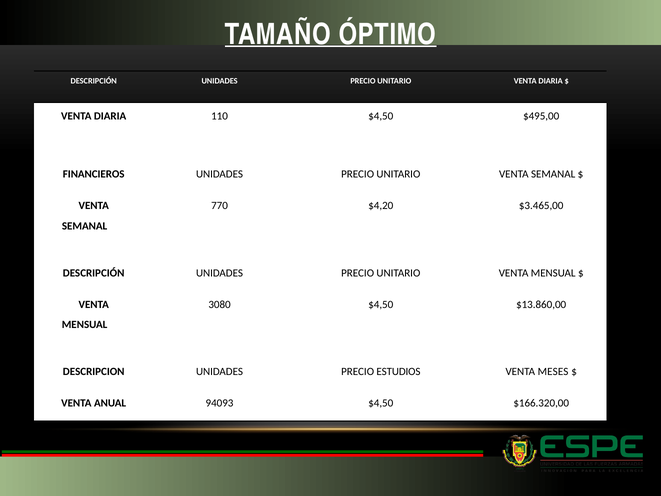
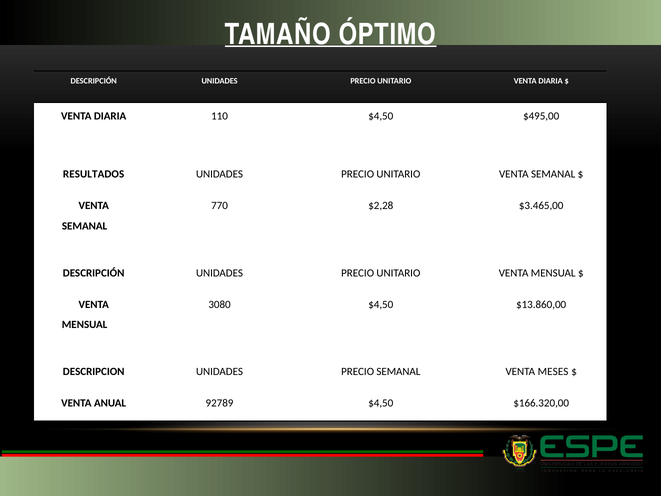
FINANCIEROS: FINANCIEROS -> RESULTADOS (94, 174)
$4,20: $4,20 -> $2,28 (381, 206)
PRECIO ESTUDIOS: ESTUDIOS -> SEMANAL (398, 372)
94093: 94093 -> 92789 (220, 403)
